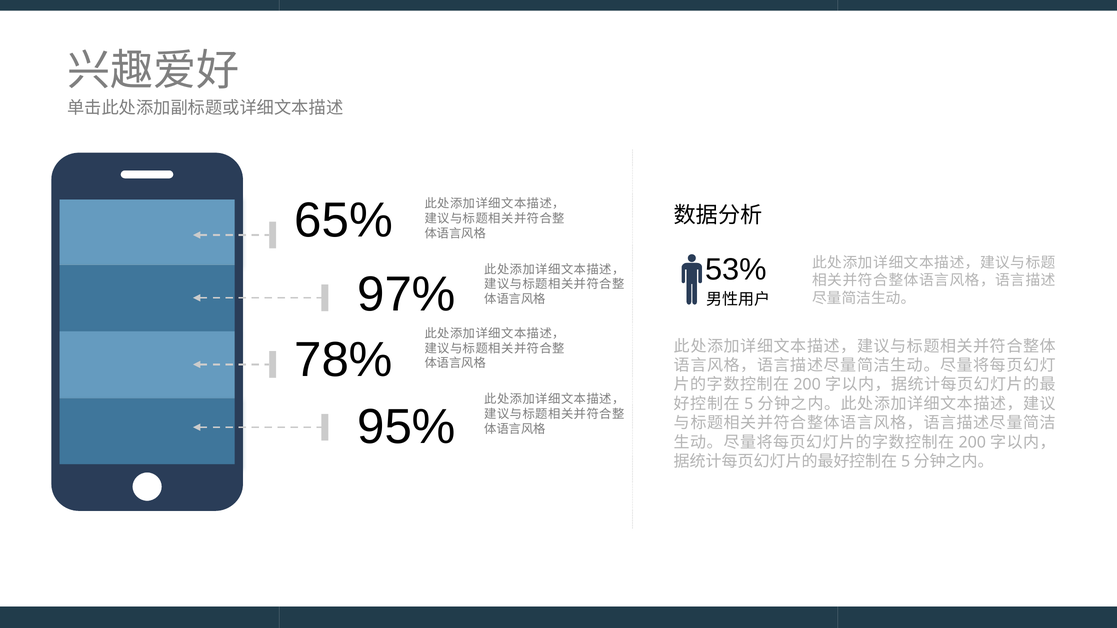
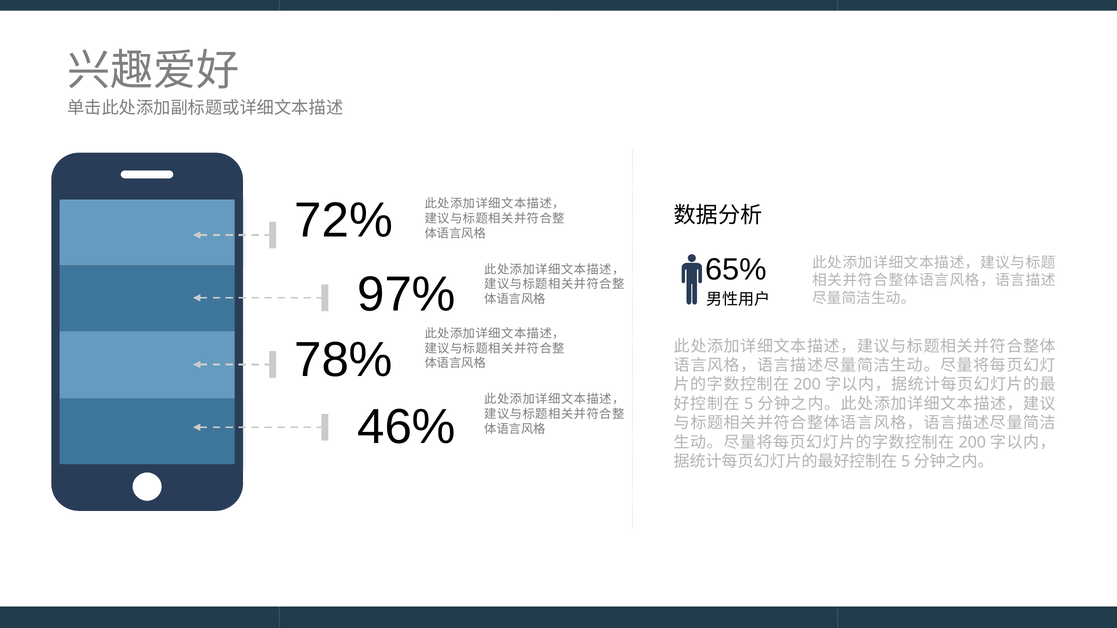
65%: 65% -> 72% (344, 220)
53%: 53% -> 65% (736, 270)
95%: 95% -> 46% (407, 427)
